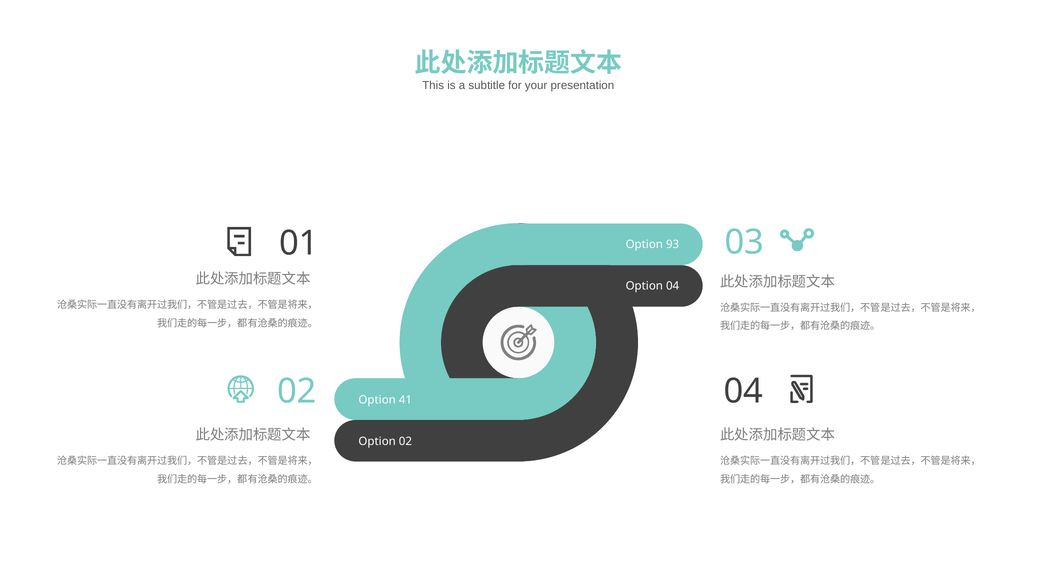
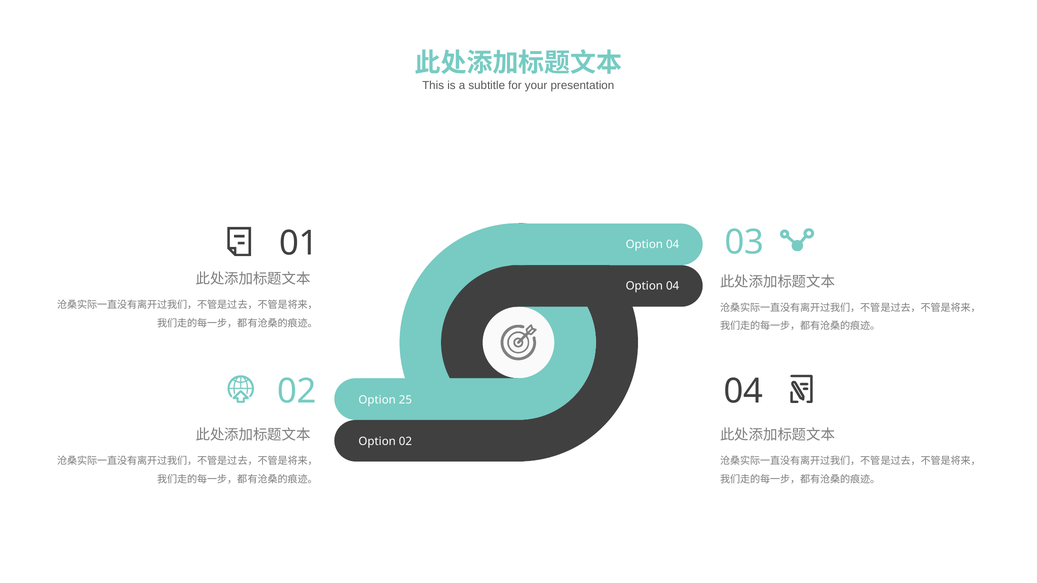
93: 93 -> 04 (673, 244)
41: 41 -> 25 (405, 400)
